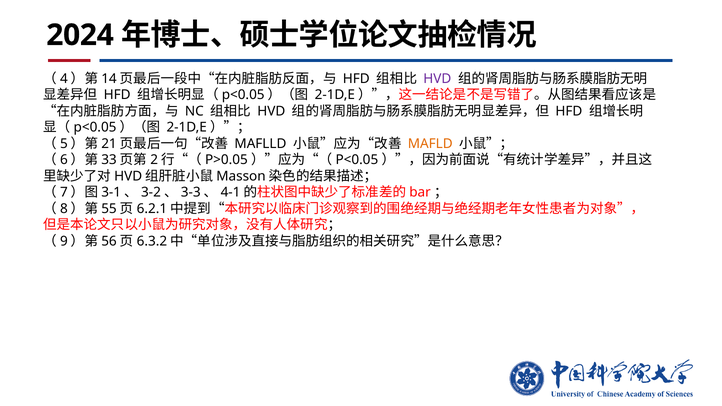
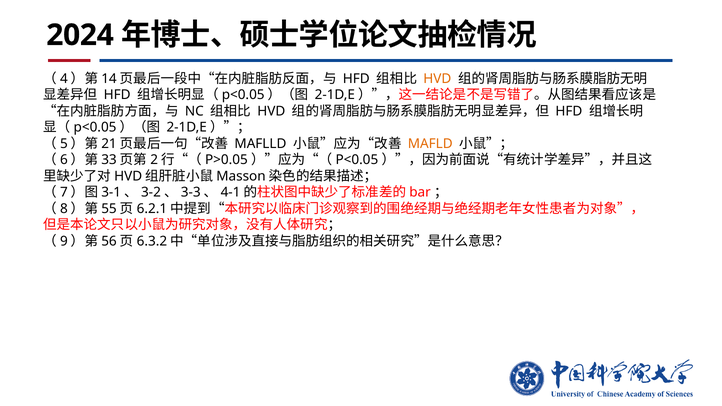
HVD colour: purple -> orange (437, 79)
